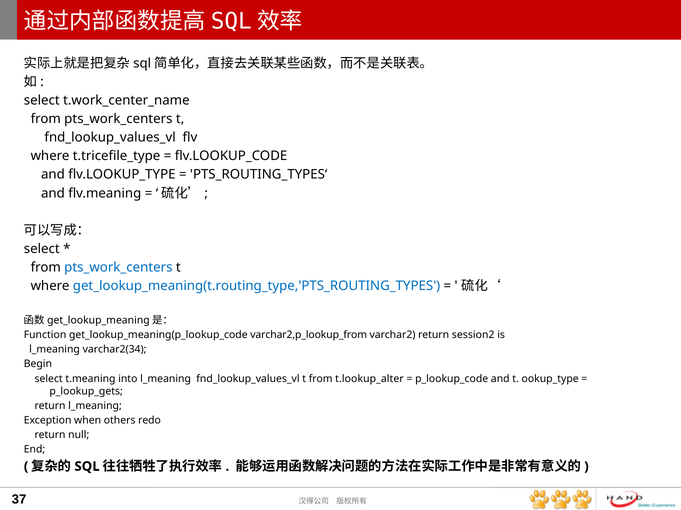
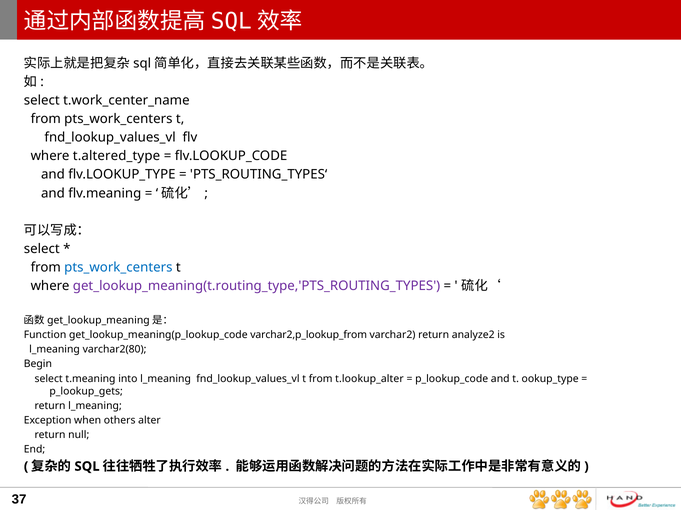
t.tricefile_type: t.tricefile_type -> t.altered_type (116, 156)
get_lookup_meaning(t.routing_type,'PTS_ROUTING_TYPES colour: blue -> purple (257, 286)
session2: session2 -> analyze2 (473, 335)
varchar2(34: varchar2(34 -> varchar2(80 (115, 350)
redo: redo -> alter (149, 421)
